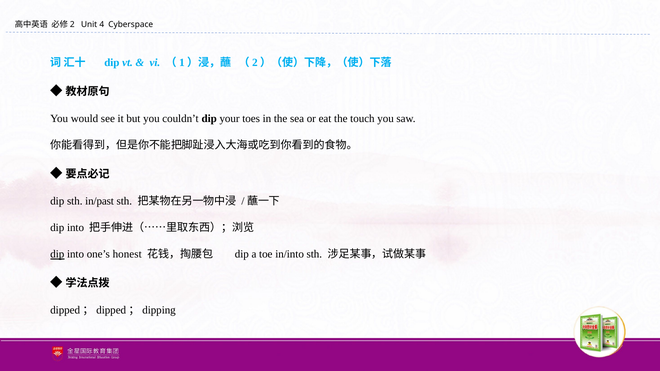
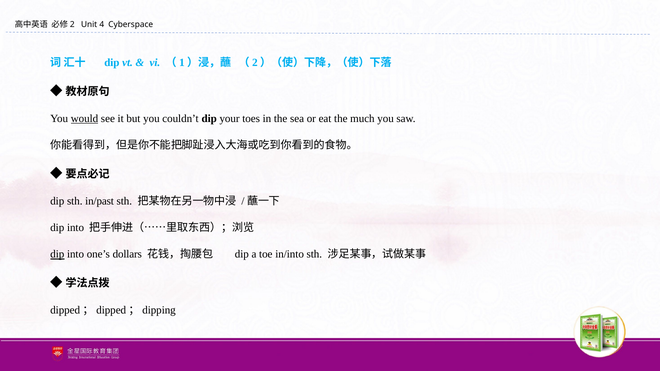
would underline: none -> present (84, 119)
touch: touch -> much (362, 119)
honest: honest -> dollars (127, 255)
